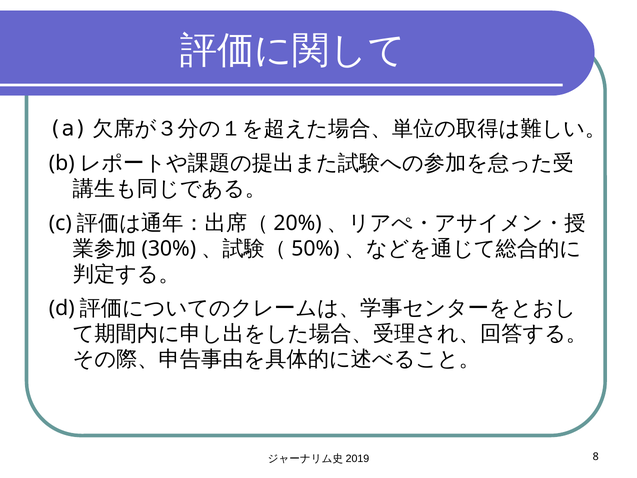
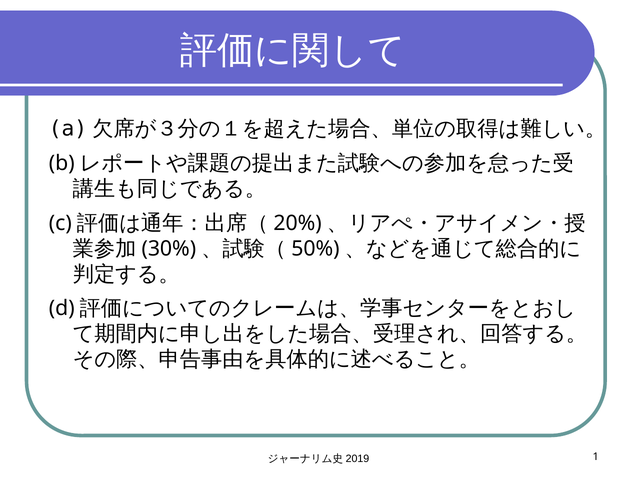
8: 8 -> 1 (596, 457)
